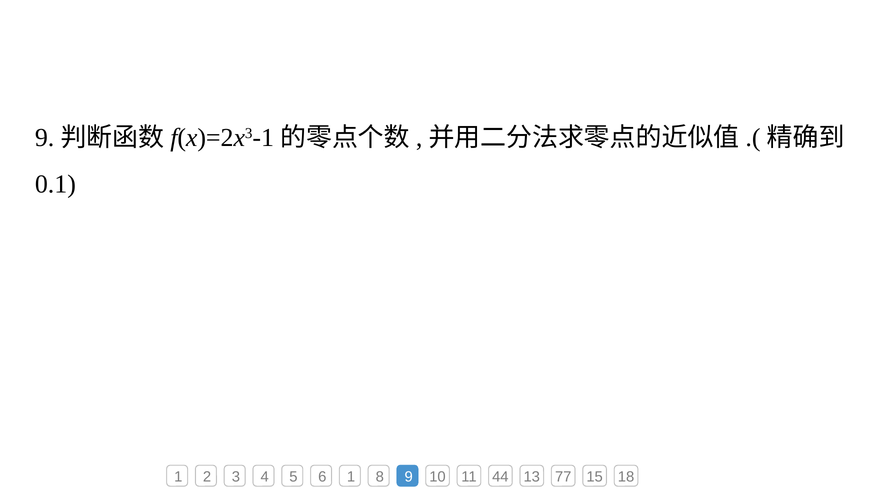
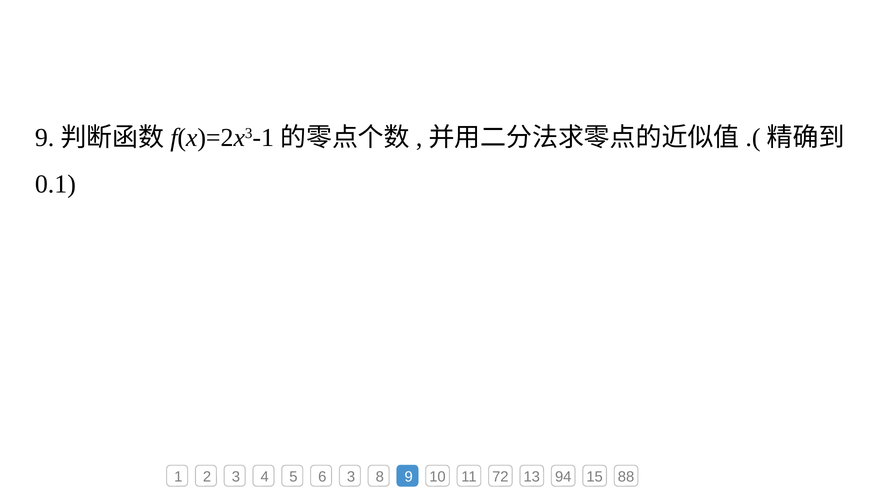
6 1: 1 -> 3 (351, 477)
44: 44 -> 72 (500, 477)
77: 77 -> 94 (563, 477)
18: 18 -> 88 (626, 477)
